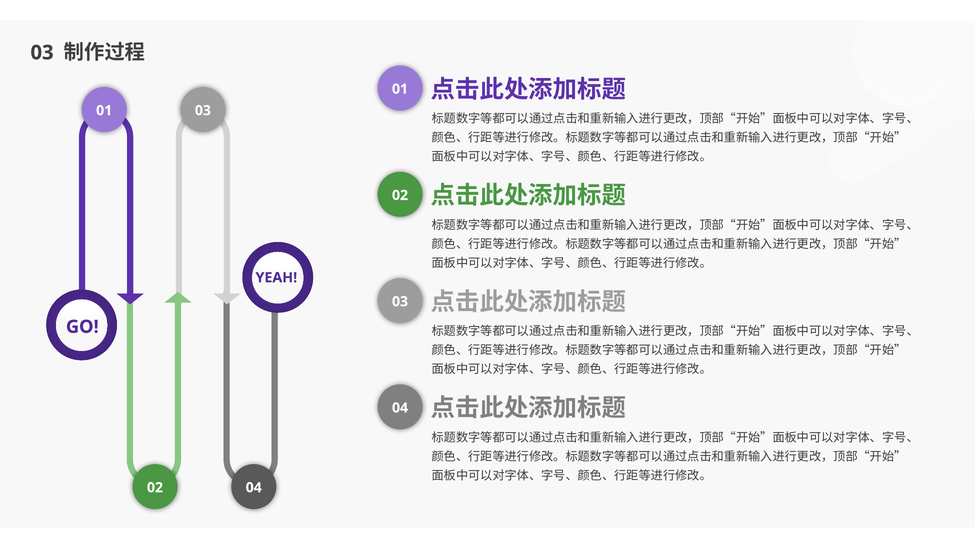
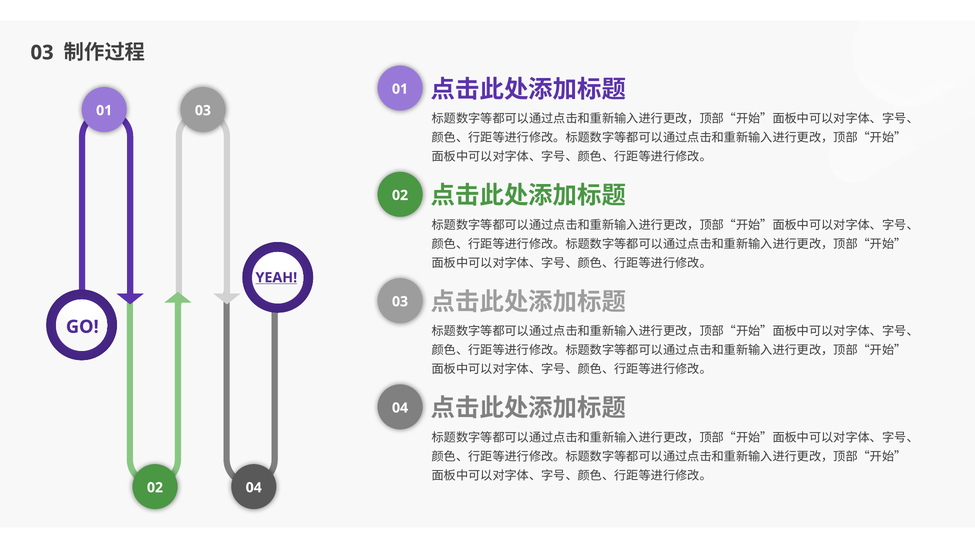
YEAH underline: none -> present (276, 278)
